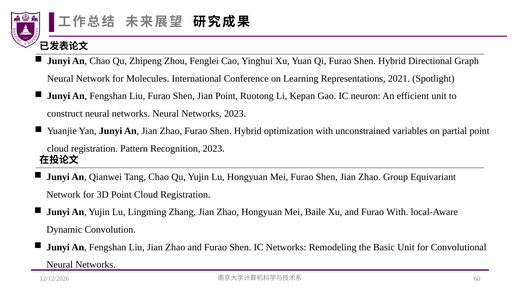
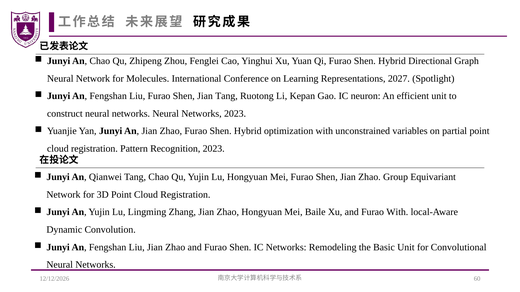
2021: 2021 -> 2027 (399, 79)
Jian Point: Point -> Tang (226, 96)
